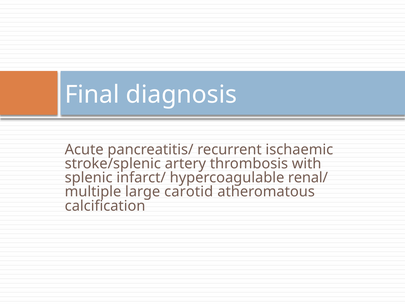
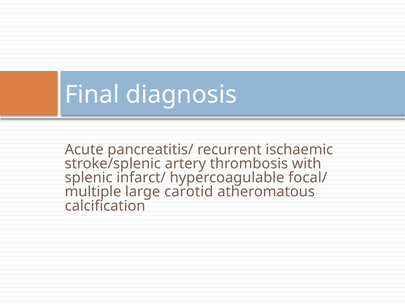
renal/: renal/ -> focal/ (308, 178)
